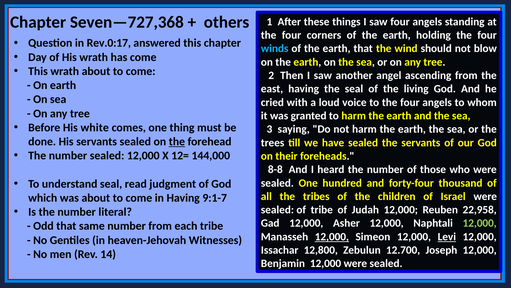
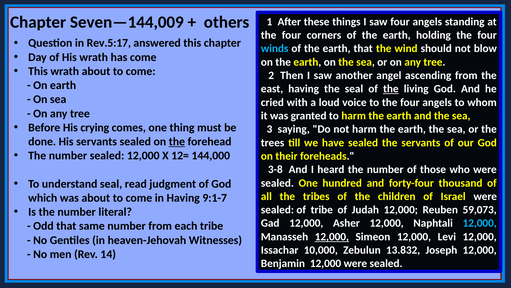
Seven—727,368: Seven—727,368 -> Seven—144,009 (127, 22)
Rev.0:17: Rev.0:17 -> Rev.5:17 (109, 43)
the underline: none -> present (391, 89)
white: white -> crying (95, 127)
8-8: 8-8 -> 3-8 (275, 169)
22,958: 22,958 -> 59,073 (480, 209)
12,000 colour: light green -> light blue (480, 223)
Levi underline: present -> none (447, 236)
12,800: 12,800 -> 10,000 (321, 250)
12.700: 12.700 -> 13.832 (403, 250)
